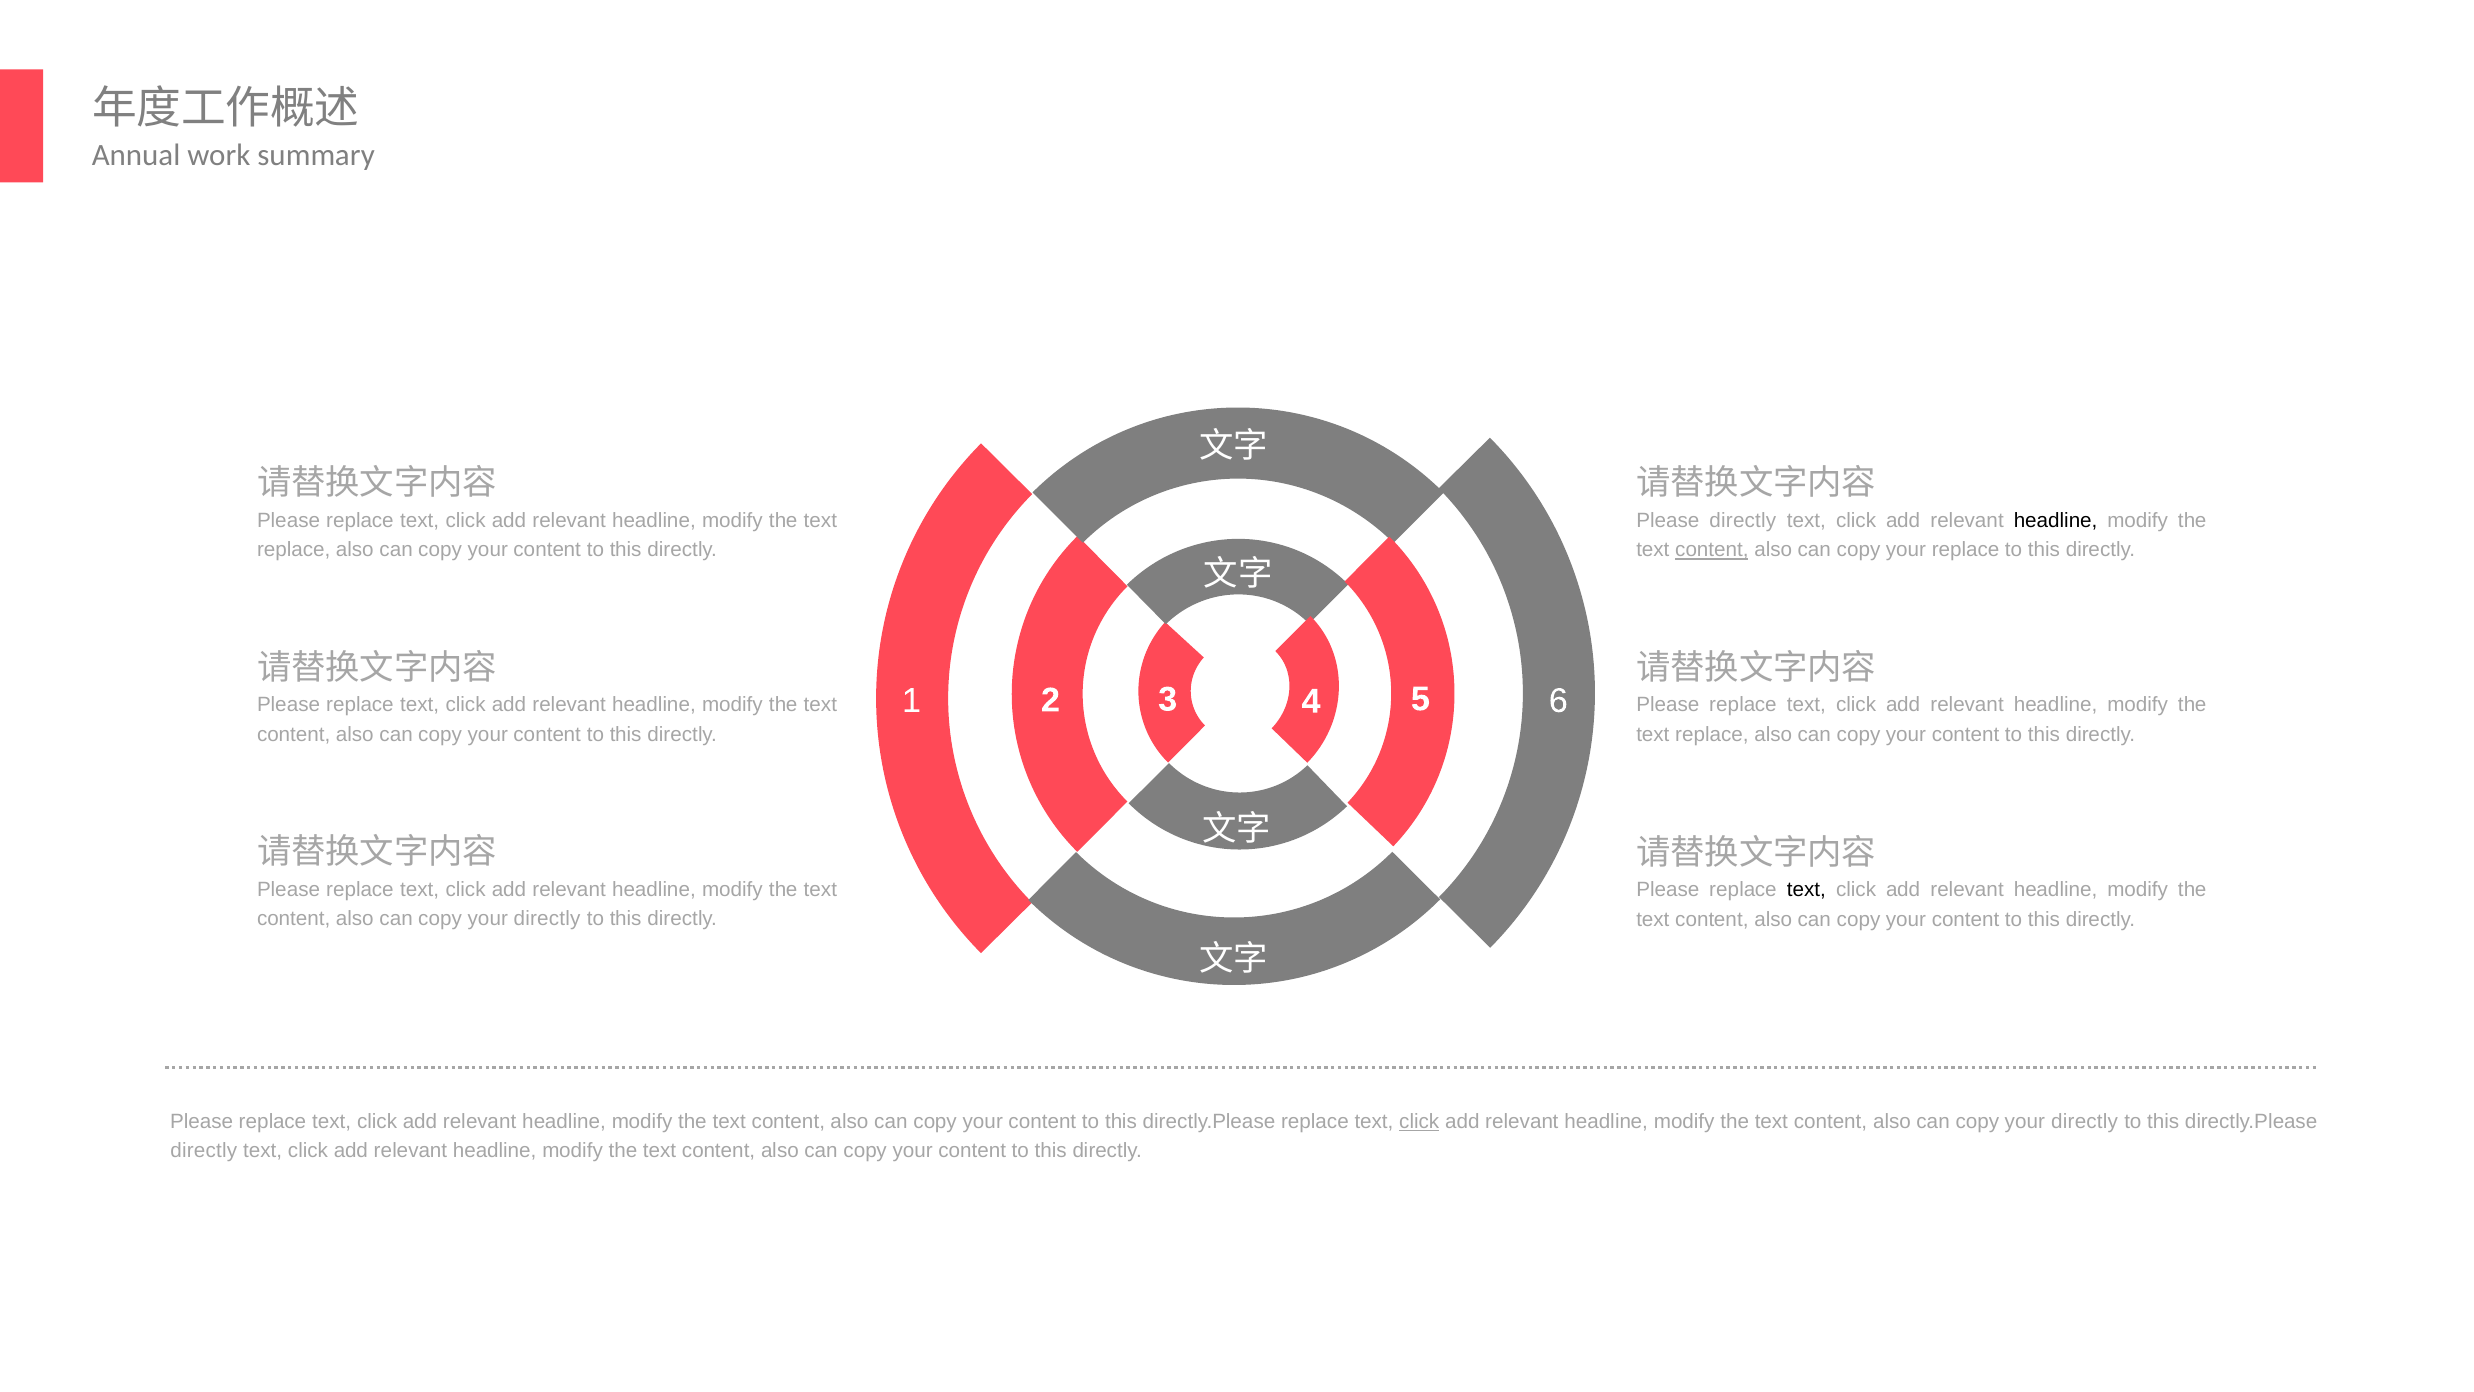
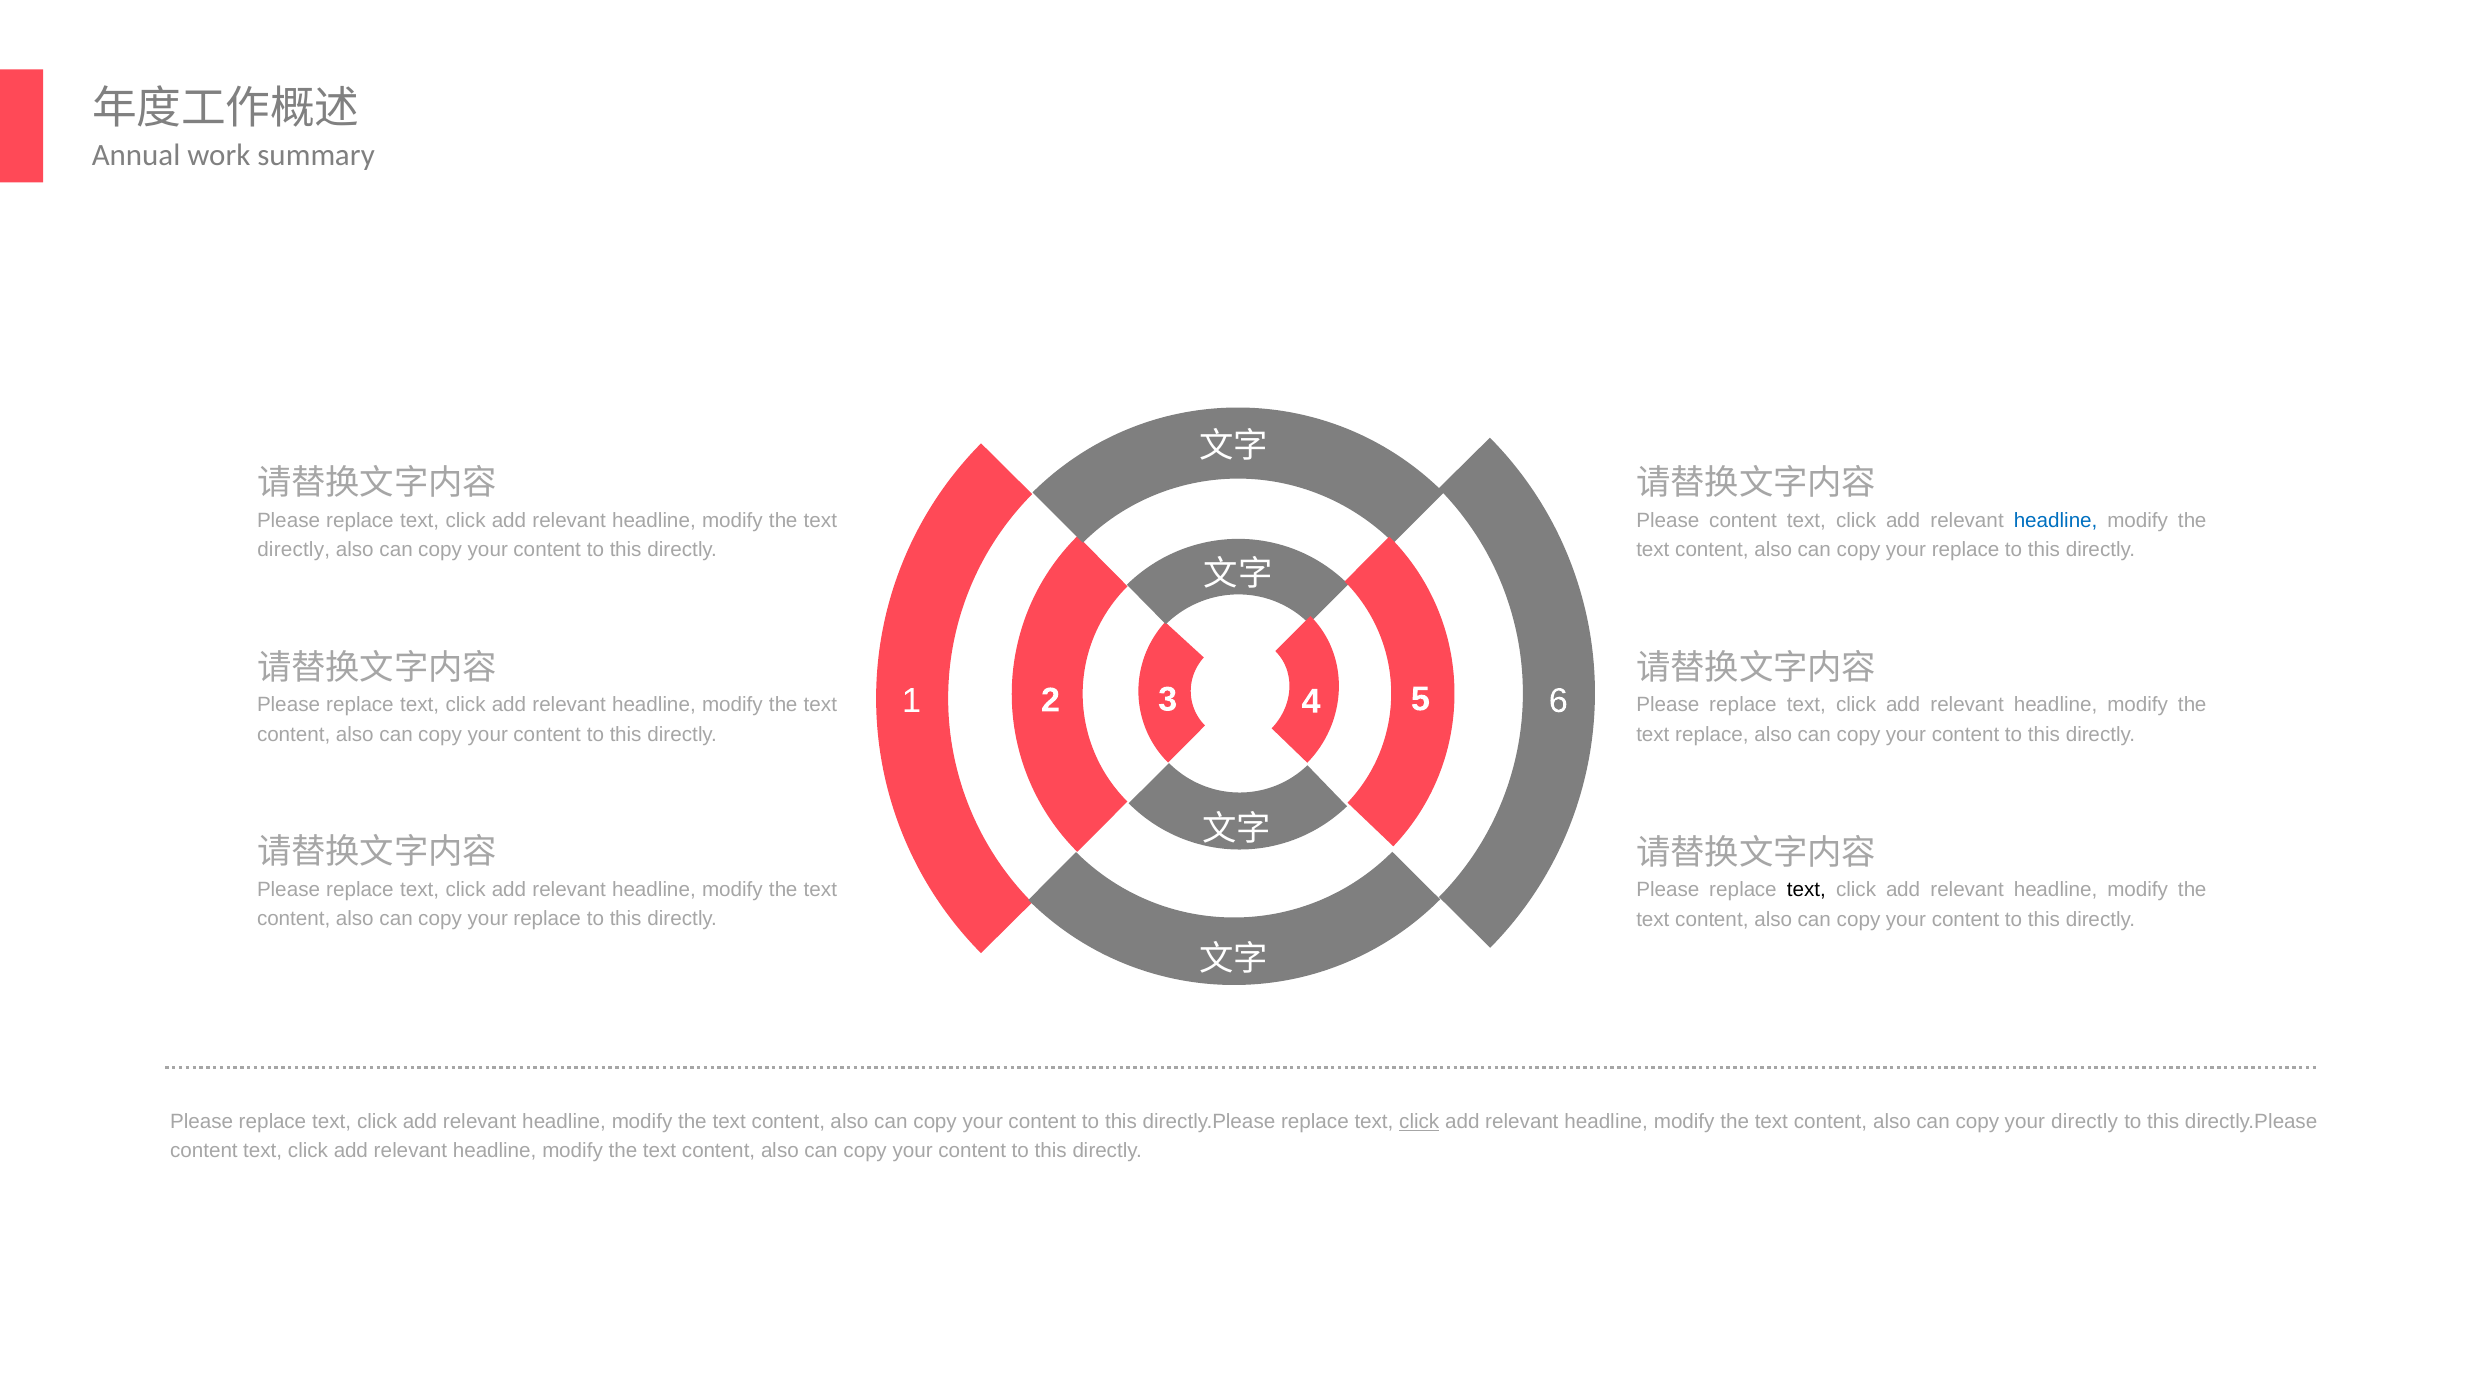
Please directly: directly -> content (1743, 520)
headline colour: black -> blue (2056, 520)
replace: replace -> directly (294, 550)
content underline: present -> none (1712, 550)
directly: directly -> replace (547, 919)
directly: directly -> content (204, 1151)
